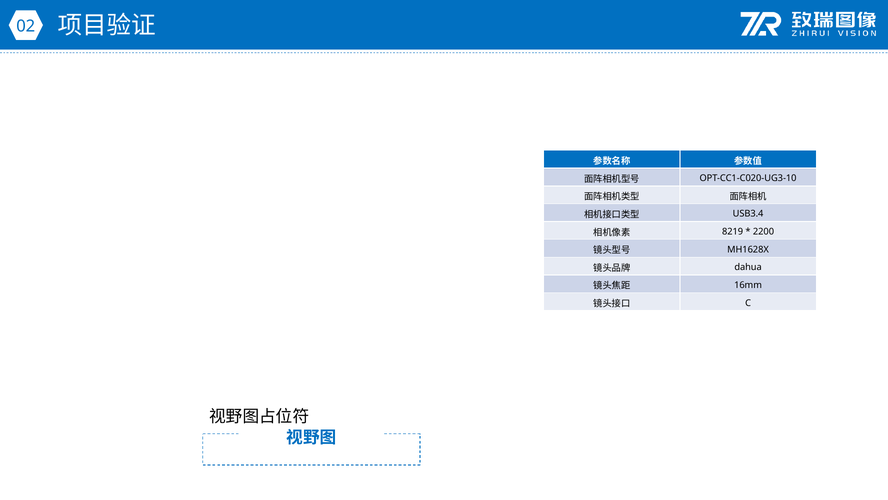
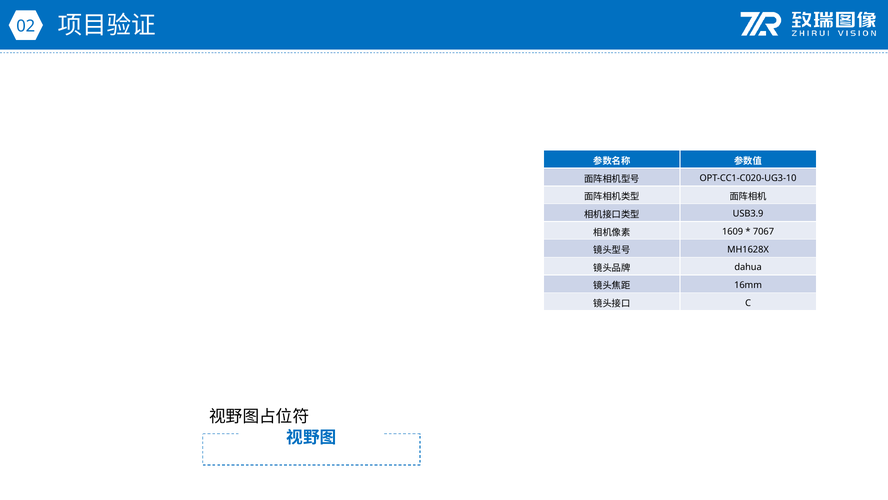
USB3.4: USB3.4 -> USB3.9 (748, 214)
8219: 8219 -> 1609 (733, 231)
2200: 2200 -> 7067 (764, 231)
